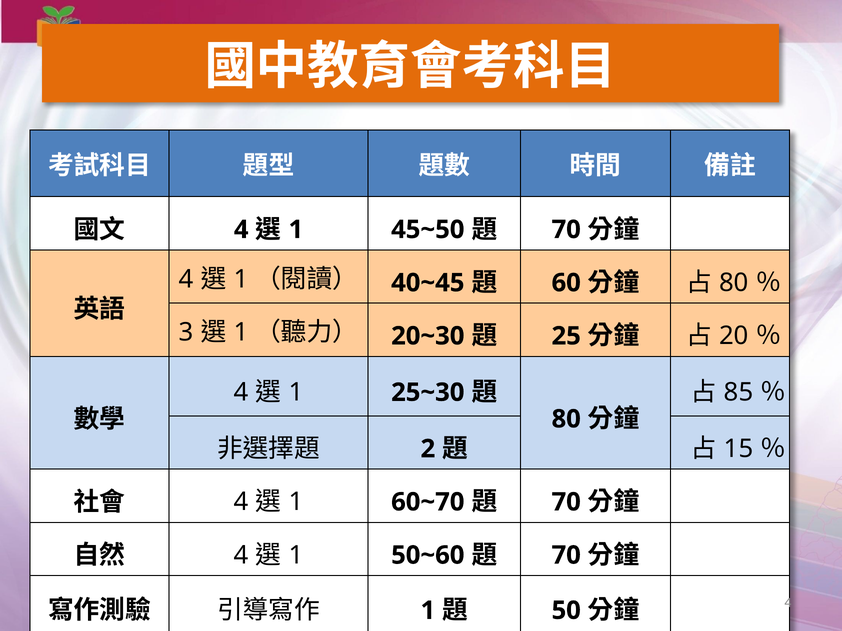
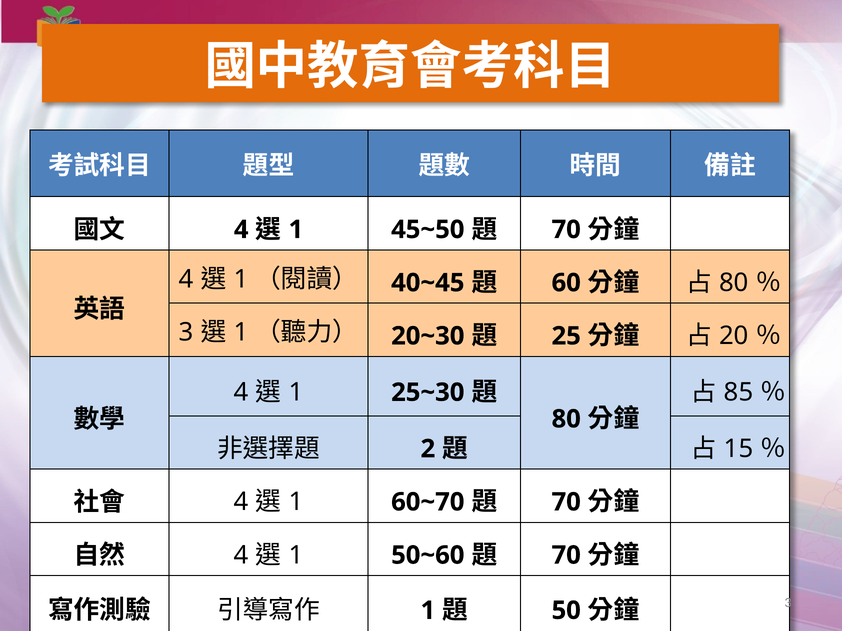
4: 4 -> 3 (788, 603)
